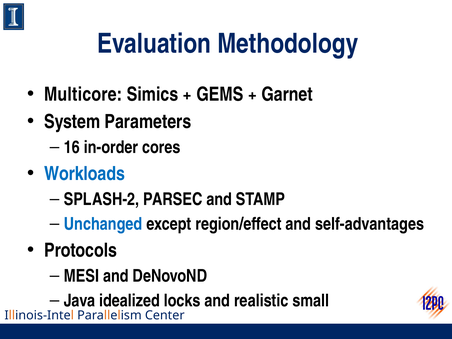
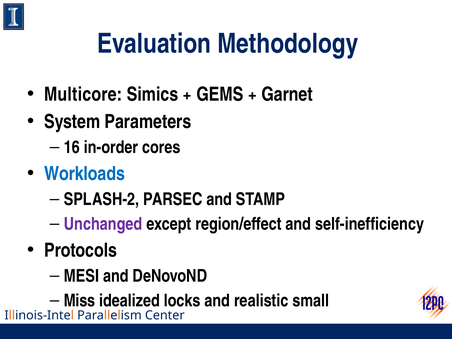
Unchanged colour: blue -> purple (103, 224)
self-advantages: self-advantages -> self-inefficiency (370, 224)
Java: Java -> Miss (80, 301)
